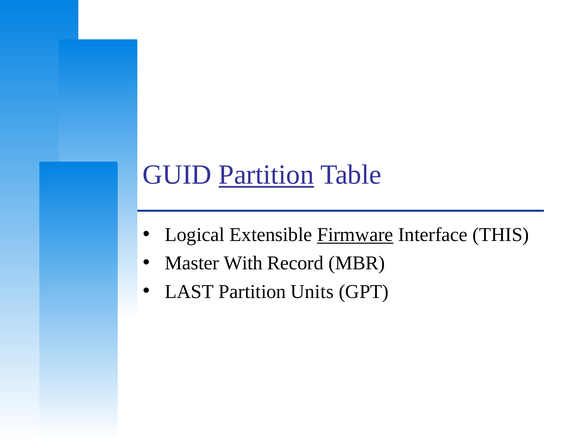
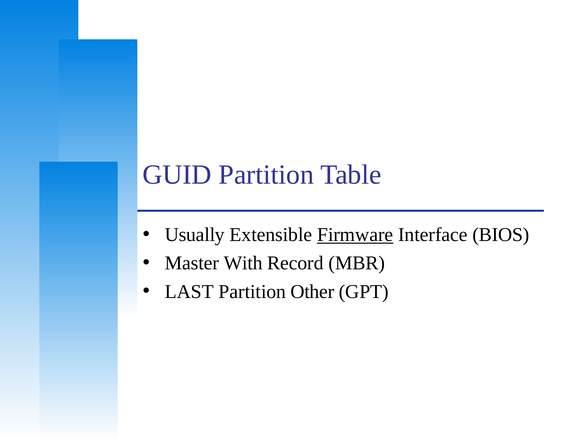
Partition underline: present -> none (266, 175)
Logical: Logical -> Usually (195, 235)
THIS: THIS -> BIOS (501, 235)
Units: Units -> Other (312, 292)
